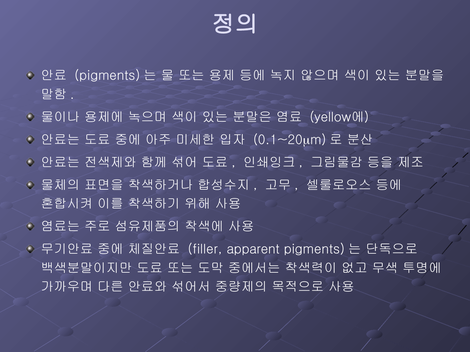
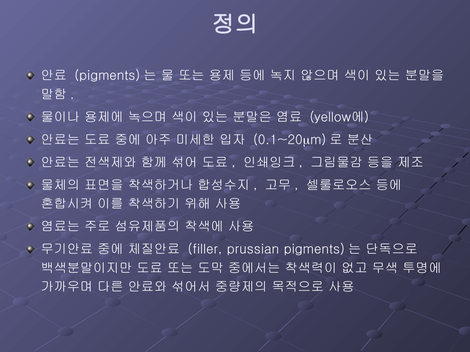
apparent: apparent -> prussian (253, 250)
